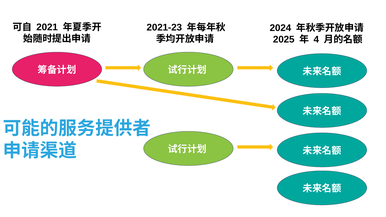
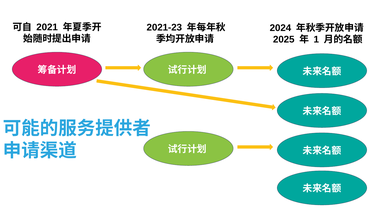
4: 4 -> 1 (316, 39)
